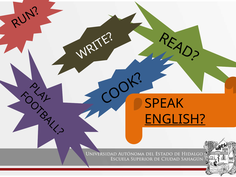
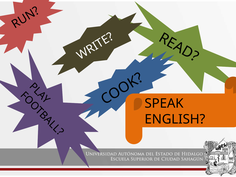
ENGLISH underline: present -> none (175, 119)
